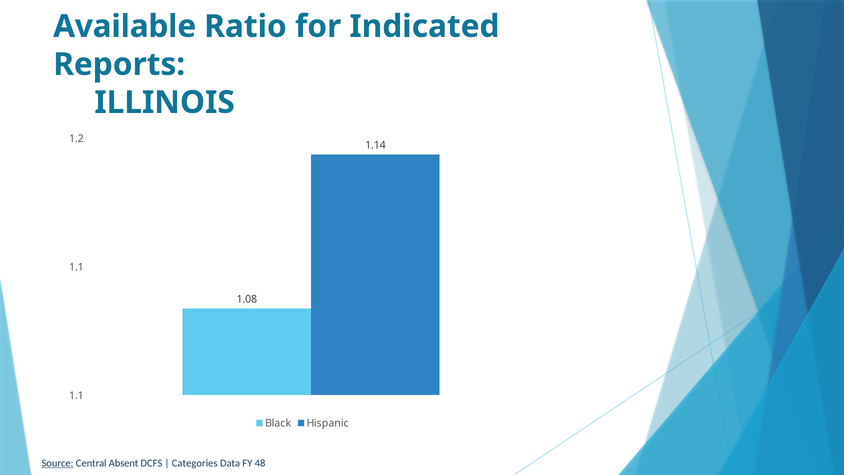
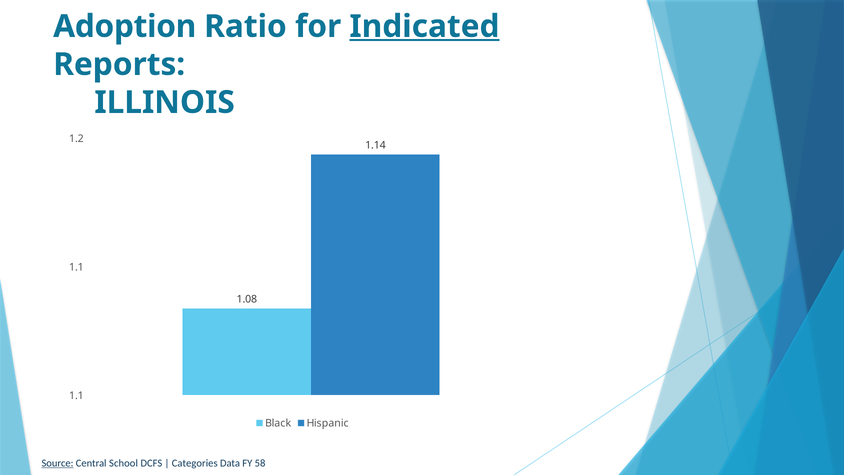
Available: Available -> Adoption (125, 26)
Indicated underline: none -> present (424, 26)
Absent: Absent -> School (124, 463)
48: 48 -> 58 (260, 463)
